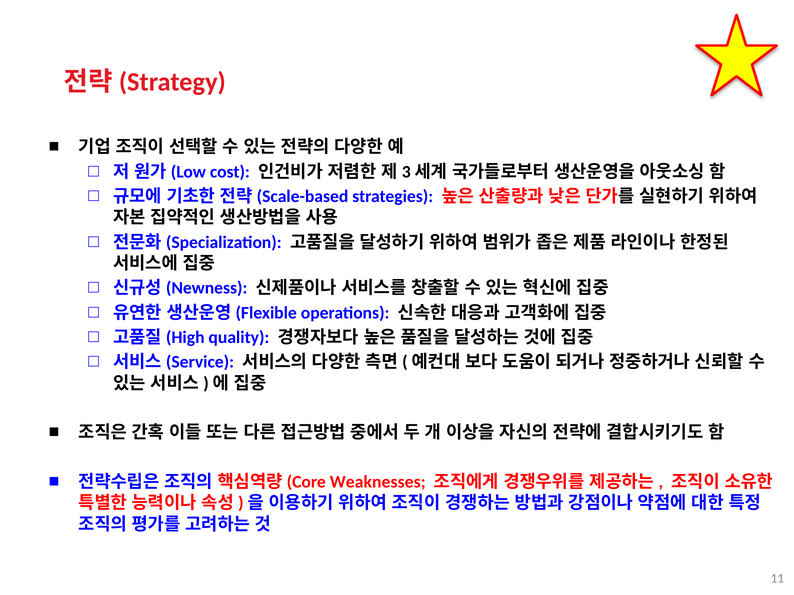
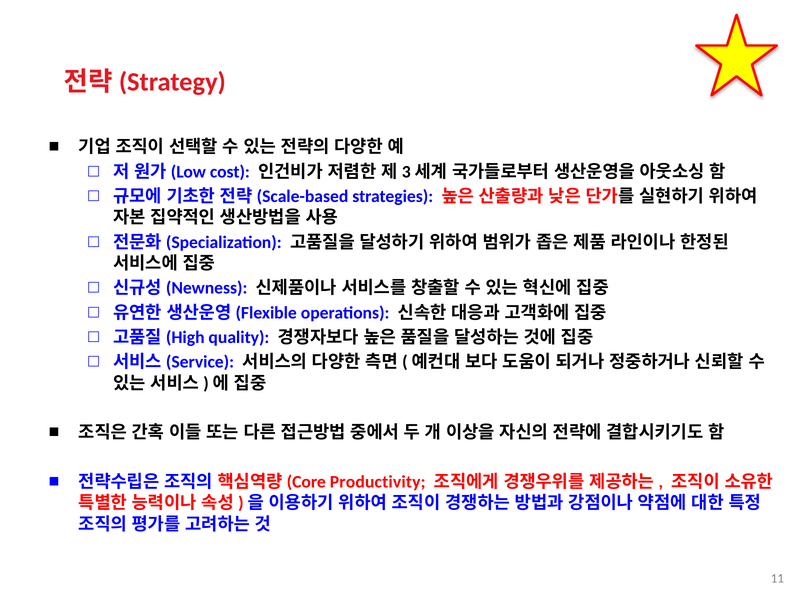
Weaknesses: Weaknesses -> Productivity (378, 482)
